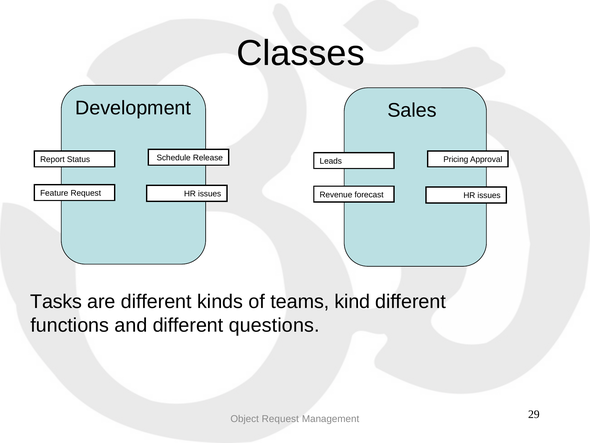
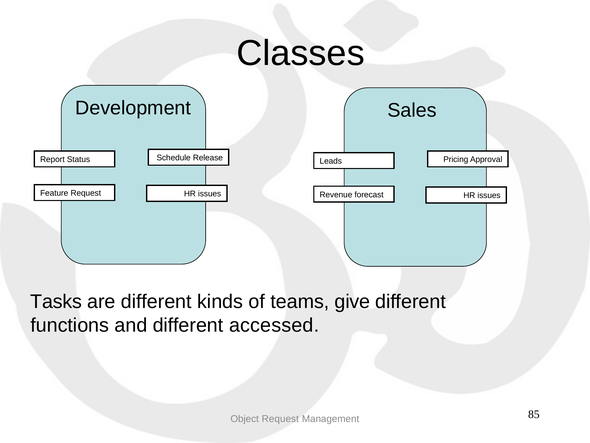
kind: kind -> give (352, 301)
questions: questions -> accessed (274, 325)
29: 29 -> 85 (534, 414)
